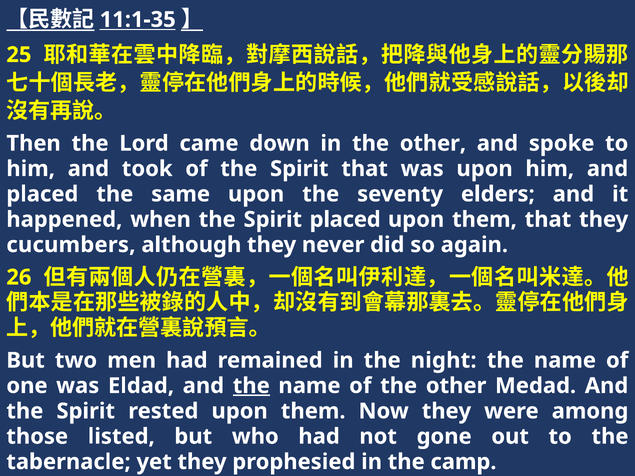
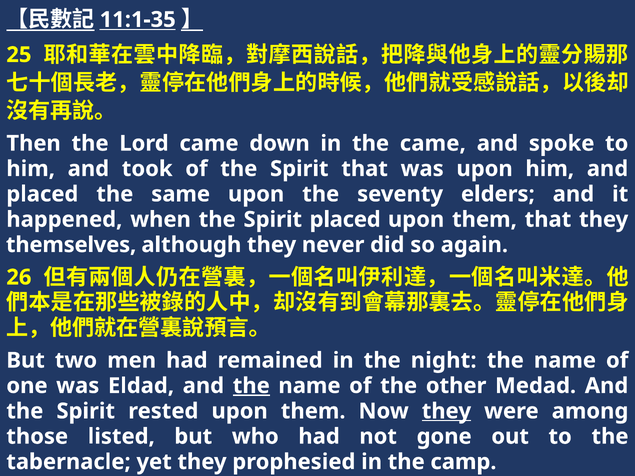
in the other: other -> came (433, 143)
cucumbers: cucumbers -> themselves (71, 245)
they underline: none -> present (446, 411)
